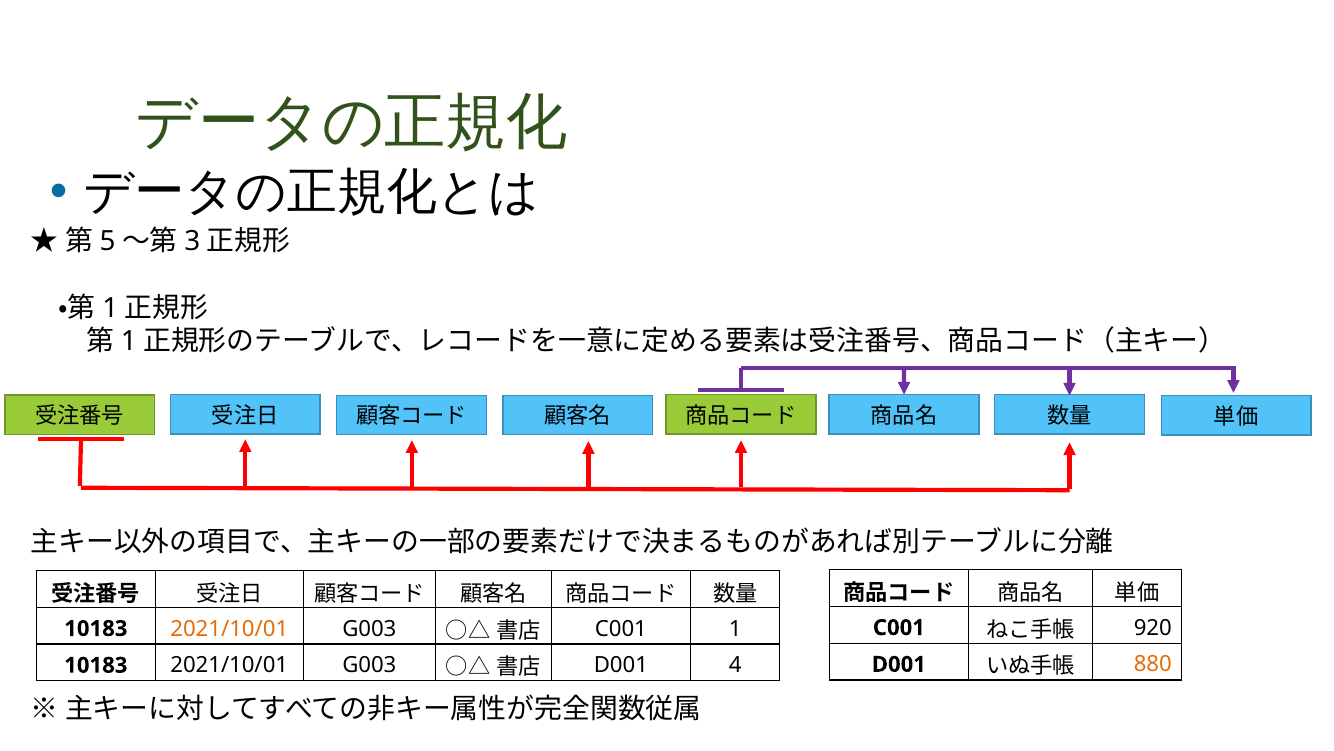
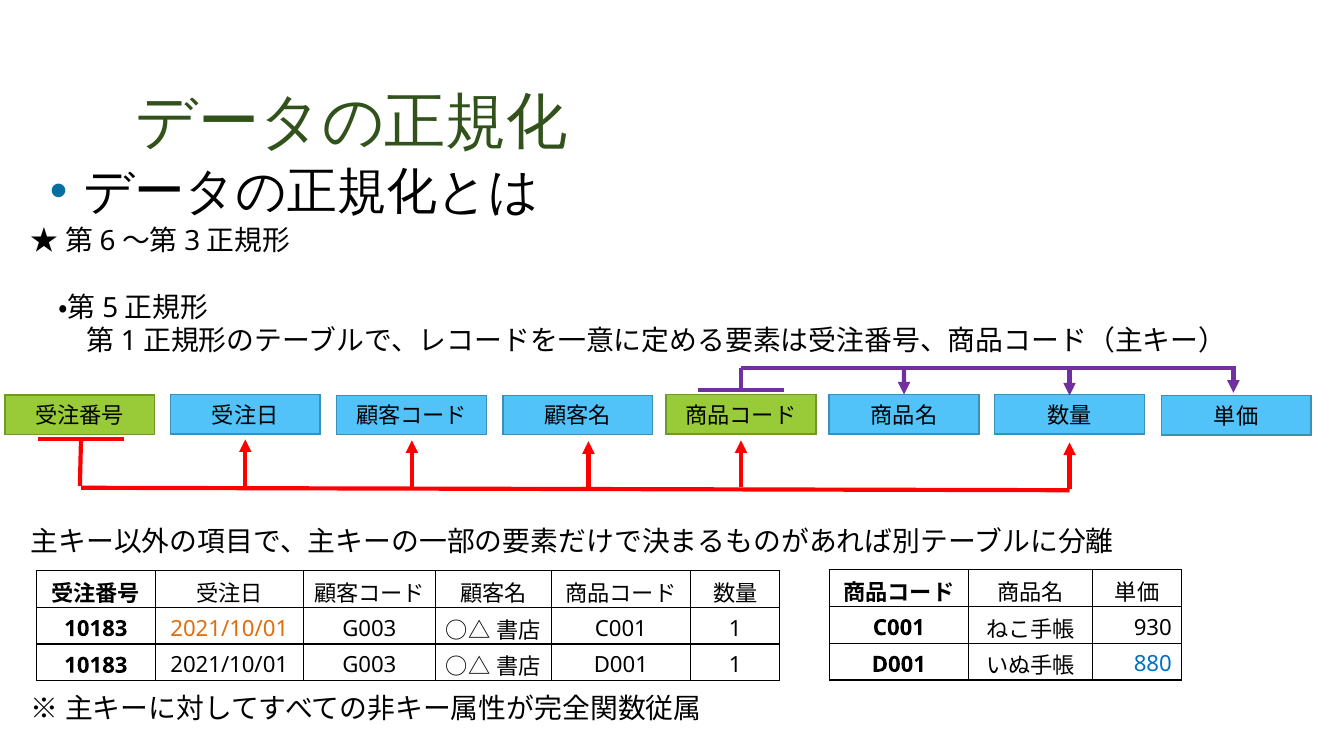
5: 5 -> 6 (108, 241)
1: 1 -> 5 (110, 308)
920: 920 -> 930 (1153, 627)
880 colour: orange -> blue (1153, 664)
D001 4: 4 -> 1 (735, 665)
